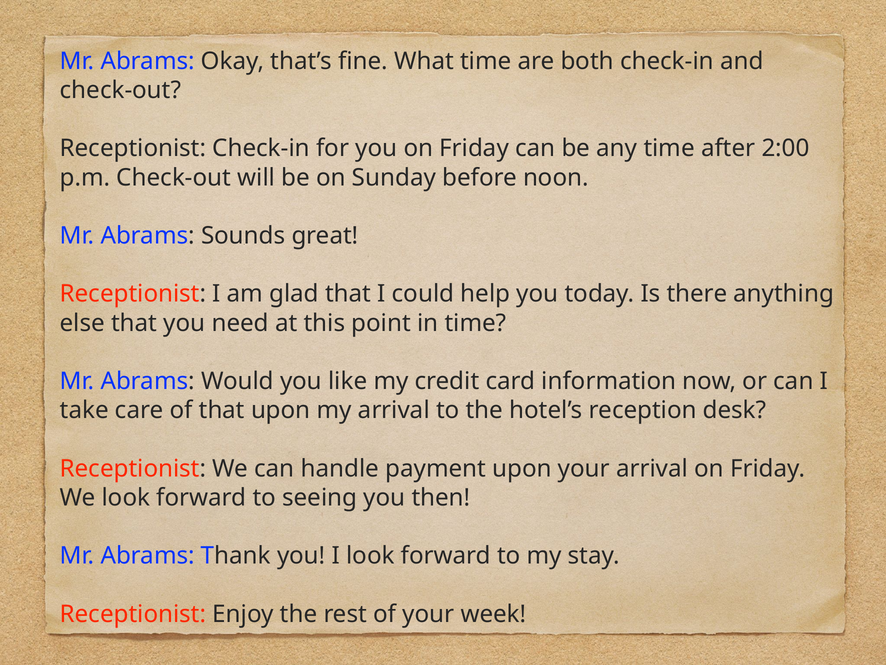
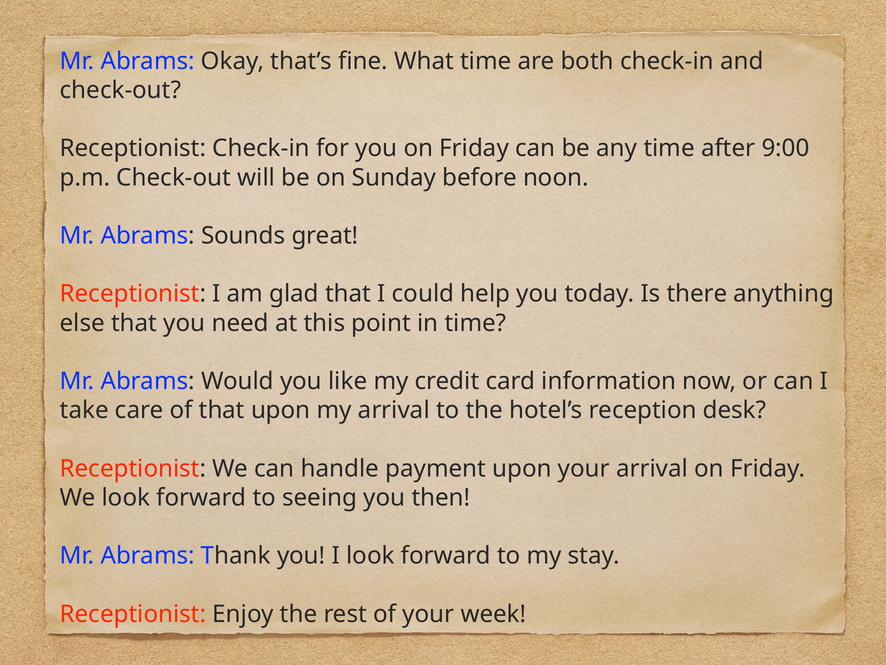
2:00: 2:00 -> 9:00 (786, 148)
